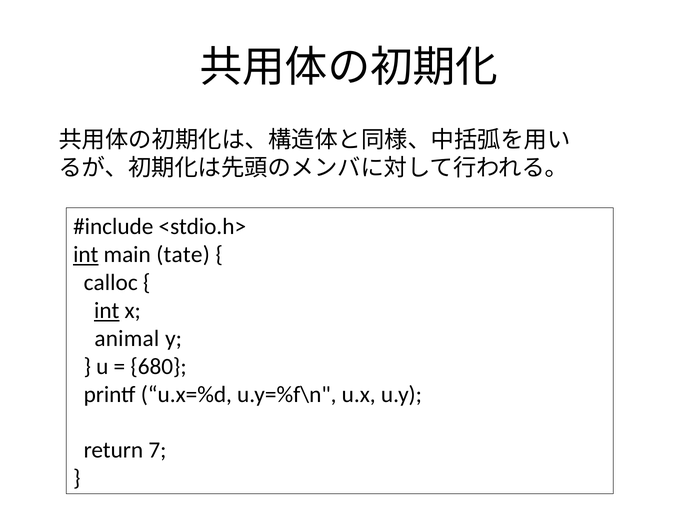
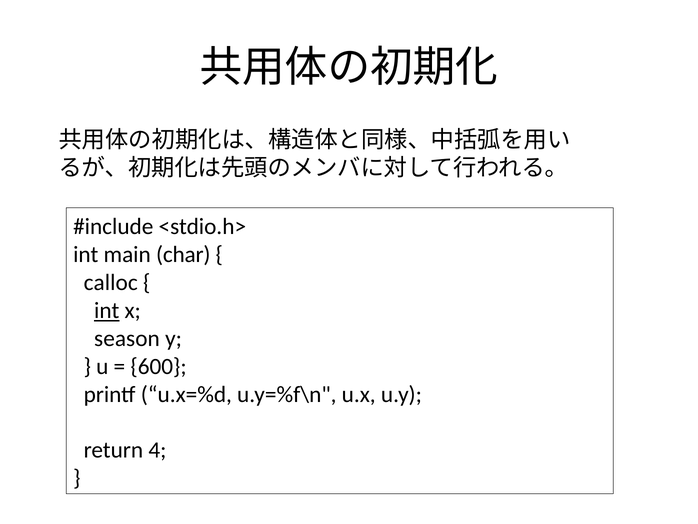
int underline: present -> none (86, 254)
tate: tate -> char (183, 254)
animal: animal -> season (127, 338)
680: 680 -> 600 (159, 366)
7: 7 -> 4 (157, 450)
